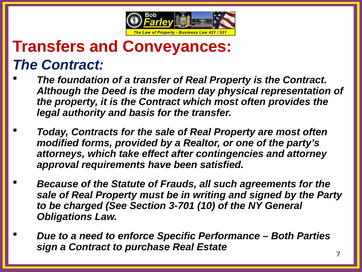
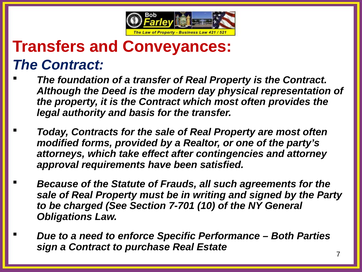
3-701: 3-701 -> 7-701 (182, 205)
